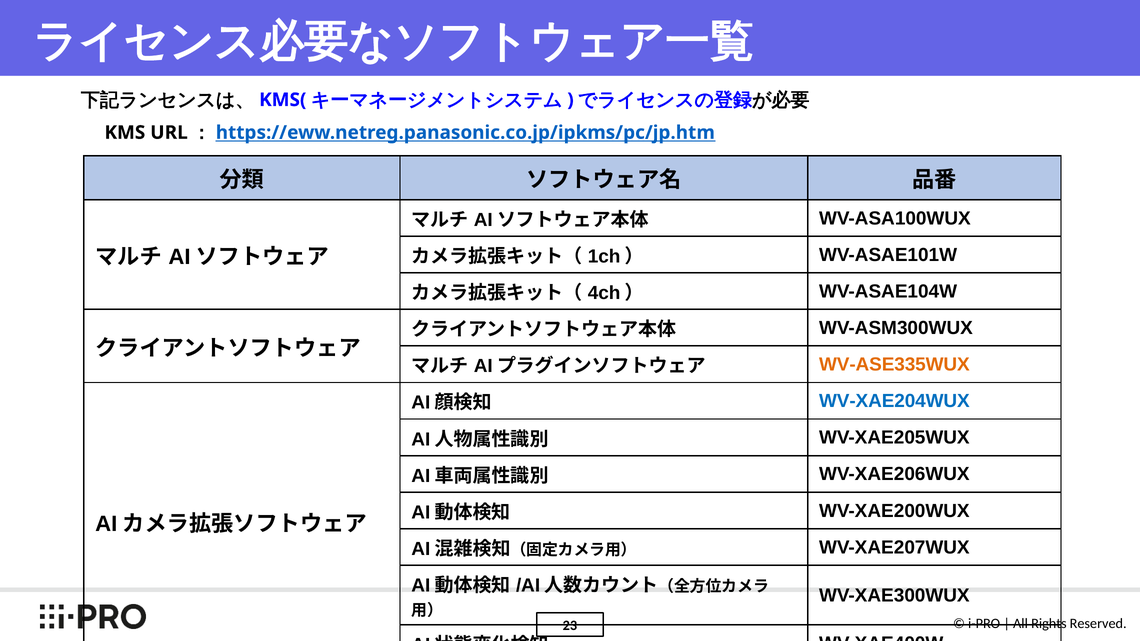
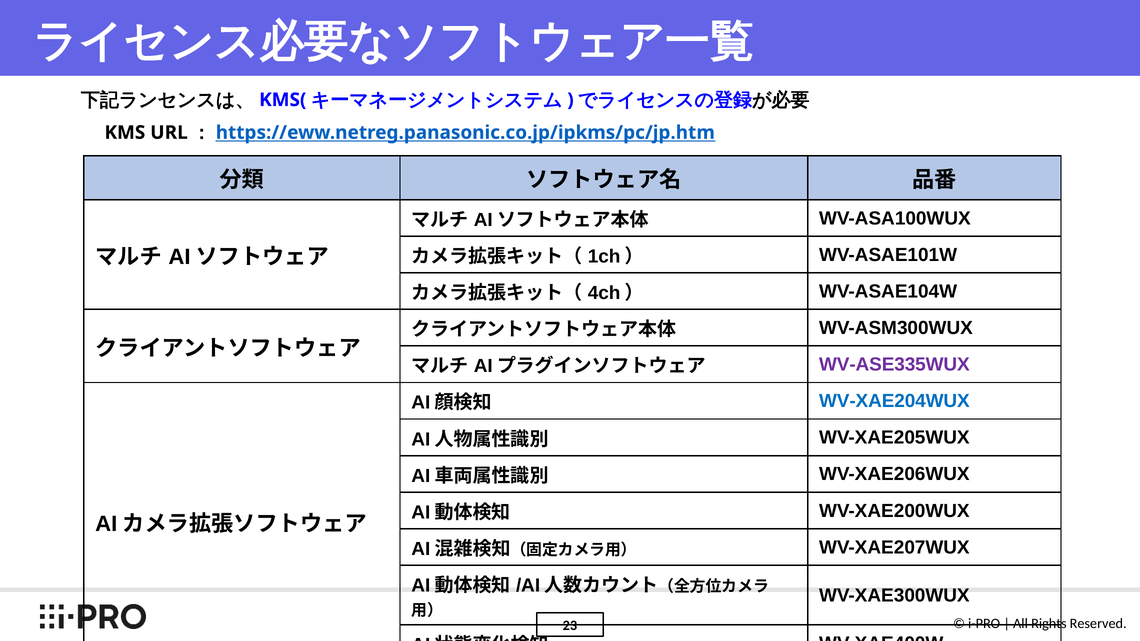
WV-ASE335WUX colour: orange -> purple (894, 365)
